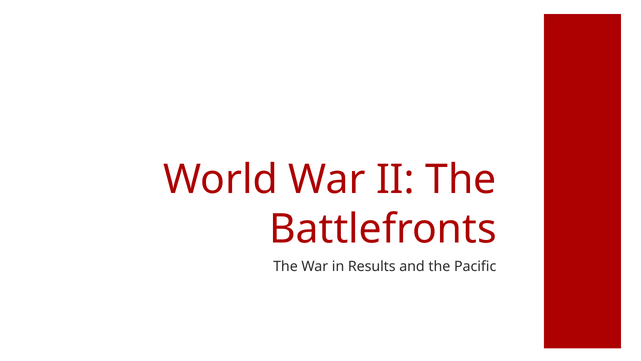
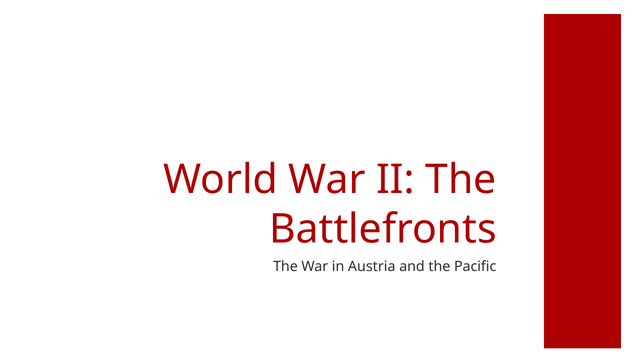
Results: Results -> Austria (372, 266)
